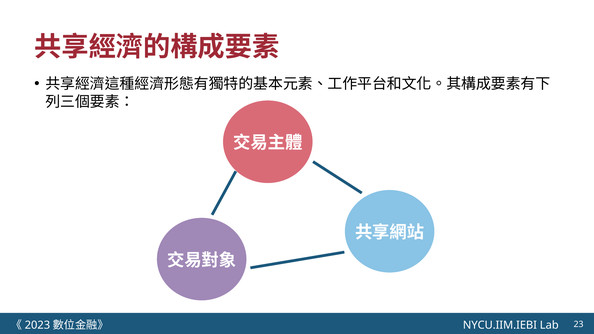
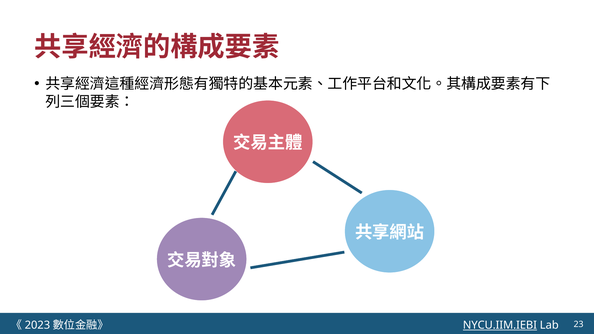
NYCU.IIM.IEBI underline: none -> present (500, 325)
